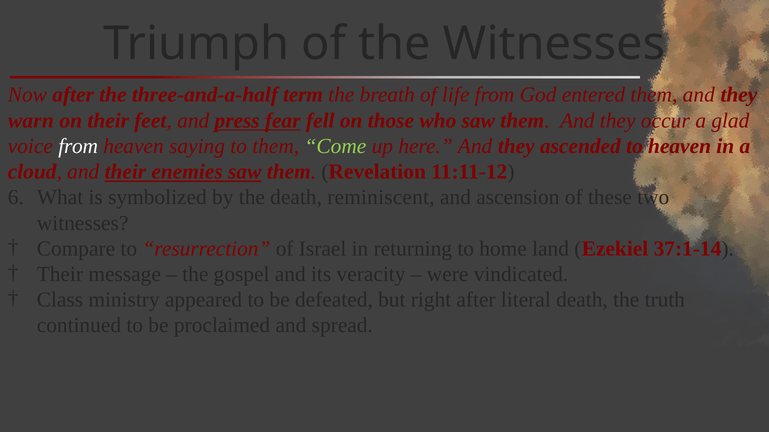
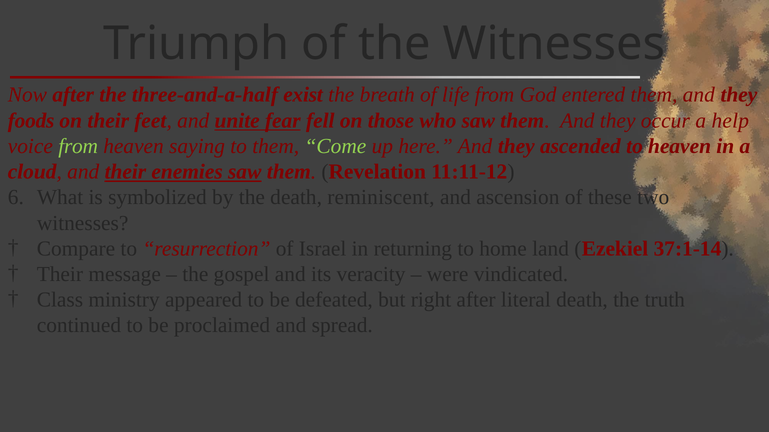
term: term -> exist (303, 95)
warn: warn -> foods (31, 121)
press: press -> unite (237, 121)
glad: glad -> help (730, 121)
from colour: white -> light green (78, 146)
